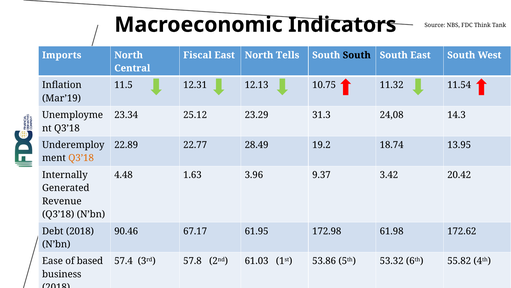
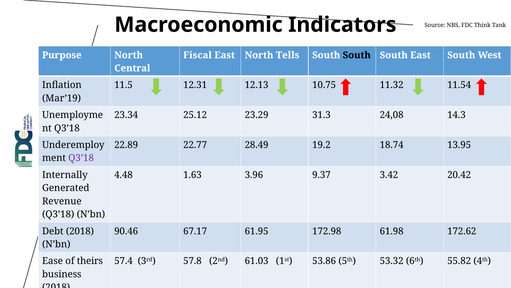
Imports: Imports -> Purpose (62, 55)
Q3’18 colour: orange -> purple (81, 158)
based: based -> theirs (90, 261)
